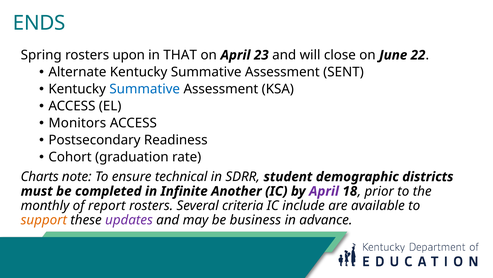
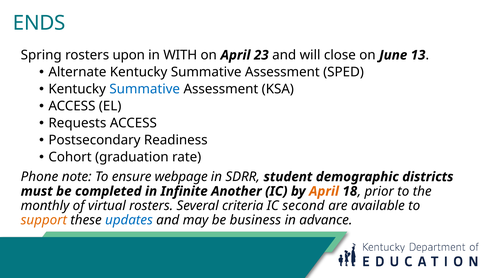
THAT: THAT -> WITH (180, 55)
22: 22 -> 13 (418, 55)
SENT: SENT -> SPED (344, 72)
Monitors: Monitors -> Requests (77, 123)
Charts: Charts -> Phone (40, 176)
technical: technical -> webpage (181, 176)
April colour: purple -> orange (324, 191)
report: report -> virtual (107, 205)
include: include -> second (303, 205)
updates colour: purple -> blue (129, 220)
